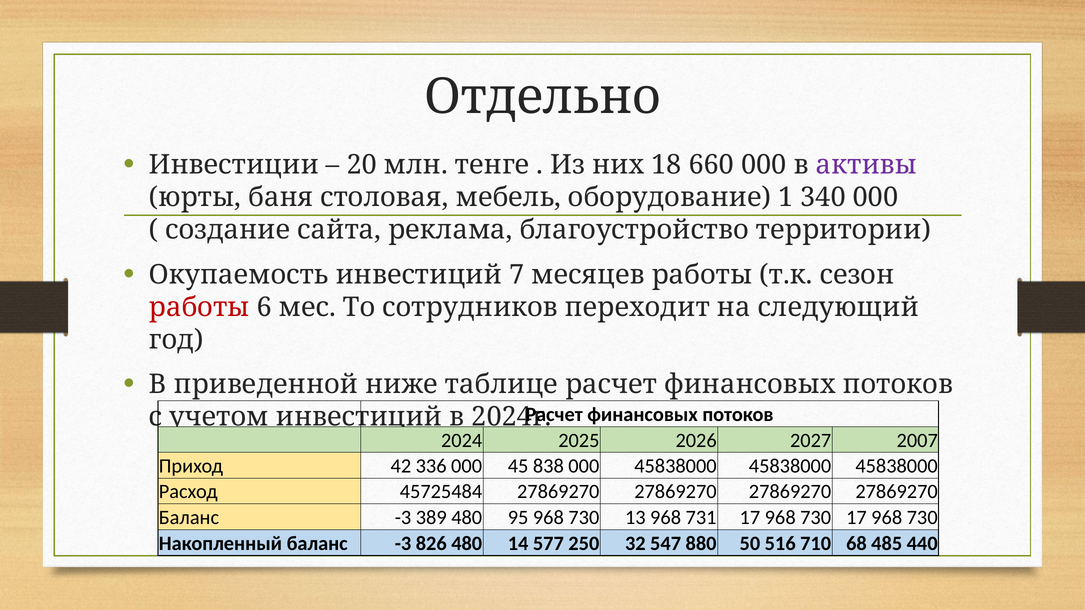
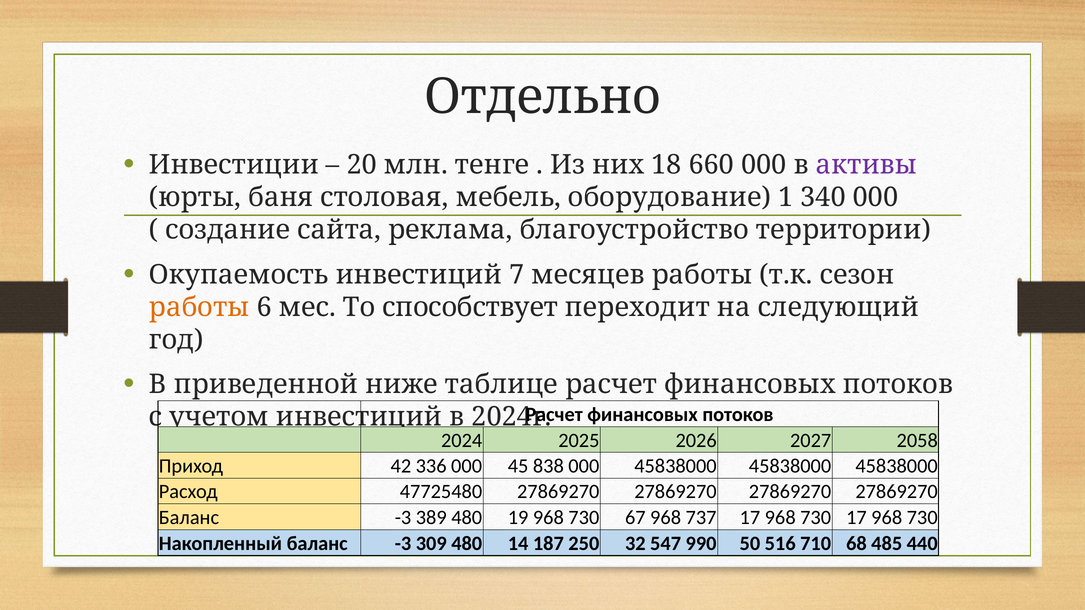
работы colour: red -> orange (199, 307)
сотрудников: сотрудников -> способствует (470, 307)
2007: 2007 -> 2058 (917, 441)
45725484: 45725484 -> 47725480 (441, 492)
95: 95 -> 19 (518, 518)
13: 13 -> 67 (635, 518)
731: 731 -> 737 (701, 518)
826: 826 -> 309 (431, 544)
577: 577 -> 187 (548, 544)
880: 880 -> 990 (701, 544)
